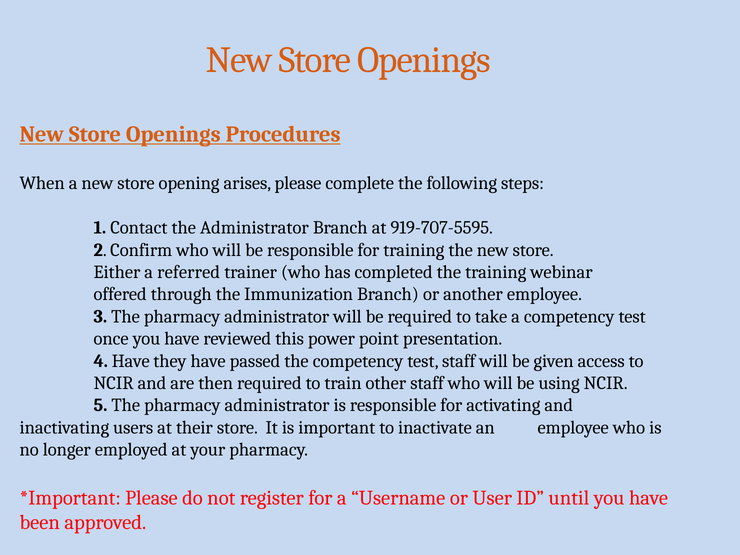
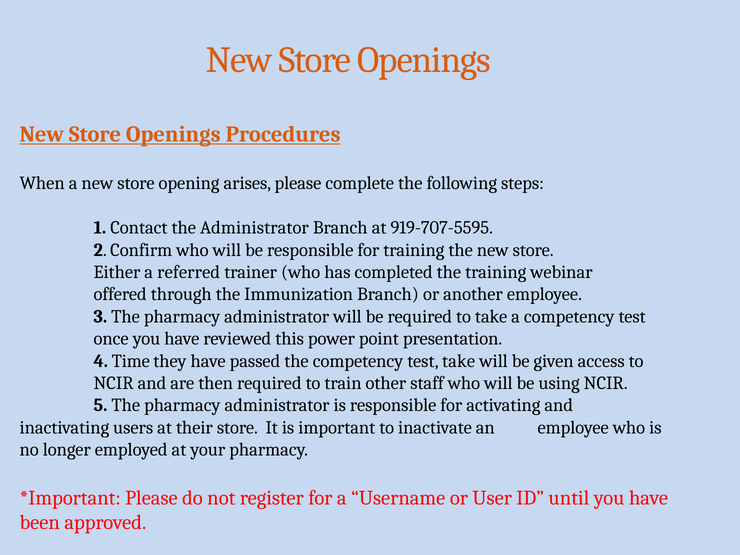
4 Have: Have -> Time (131, 361)
test staff: staff -> take (459, 361)
